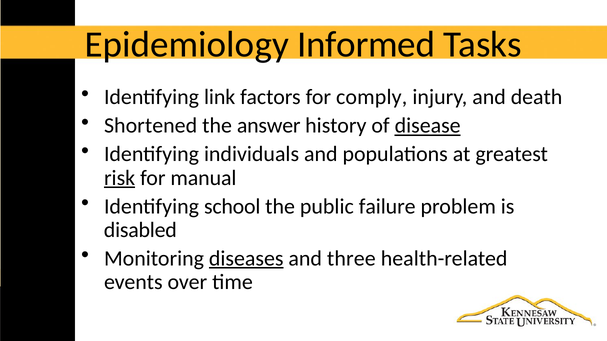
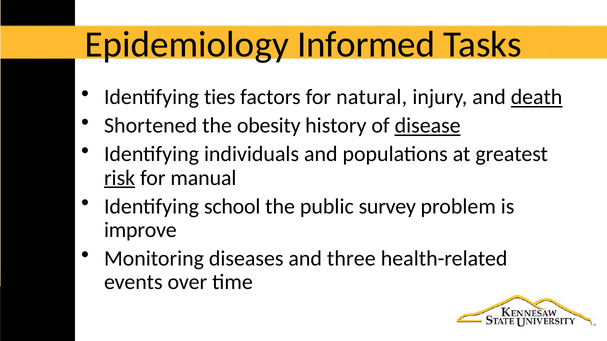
link: link -> ties (220, 97)
comply: comply -> natural (372, 97)
death underline: none -> present (537, 97)
answer: answer -> obesity (269, 126)
failure: failure -> survey (387, 207)
disabled: disabled -> improve (140, 230)
diseases underline: present -> none (246, 259)
